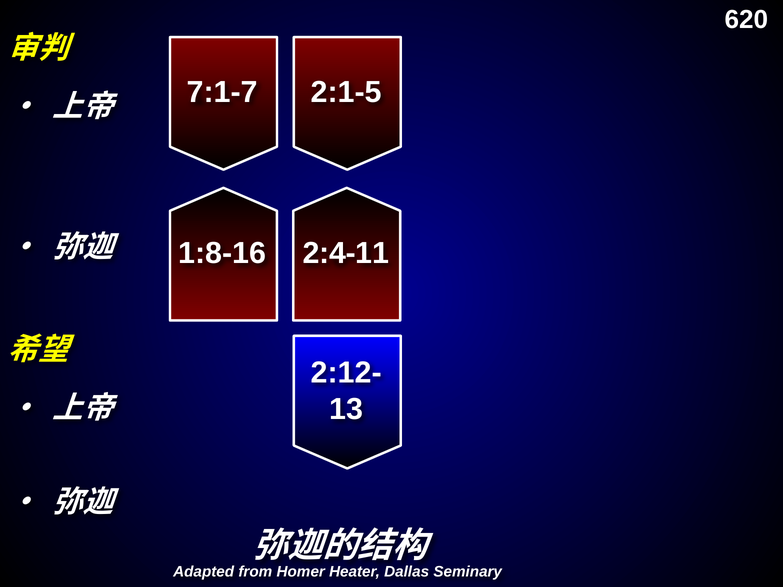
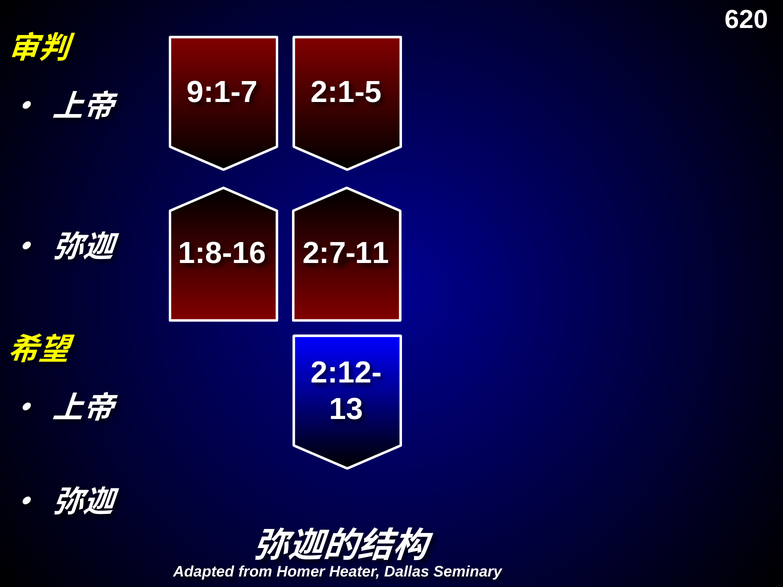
7:1-7: 7:1-7 -> 9:1-7 (222, 92)
2:4-11: 2:4-11 -> 2:7-11 (346, 253)
